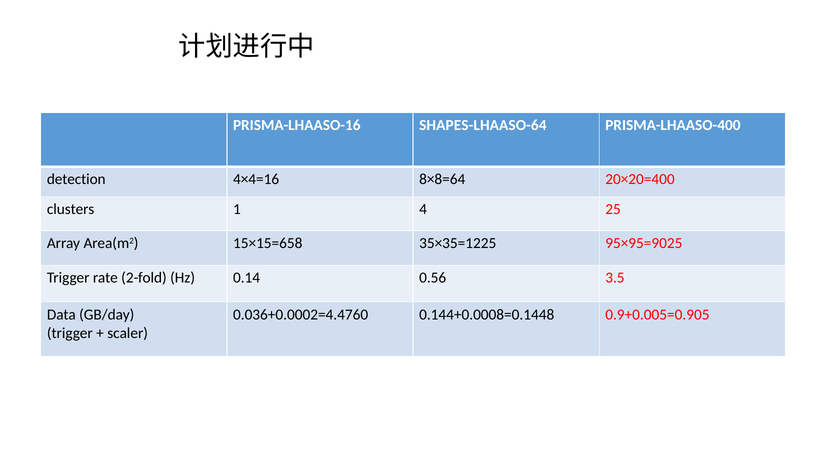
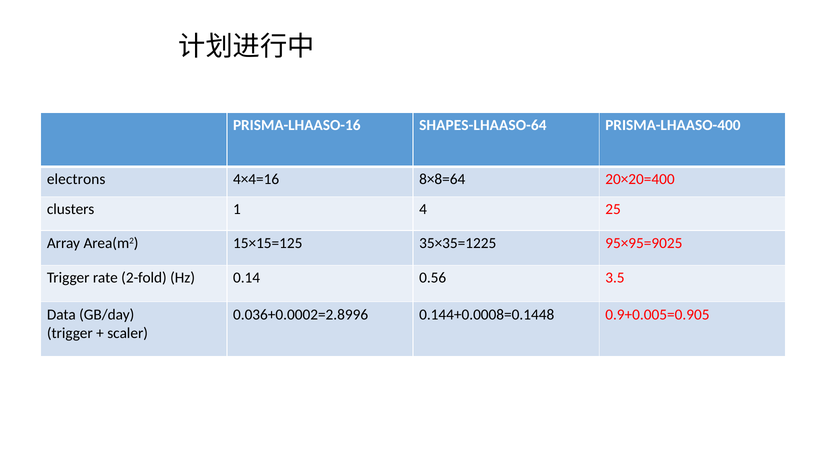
detection: detection -> electrons (76, 179)
15×15=658: 15×15=658 -> 15×15=125 (268, 243)
0.036+0.0002=4.4760: 0.036+0.0002=4.4760 -> 0.036+0.0002=2.8996 (301, 314)
